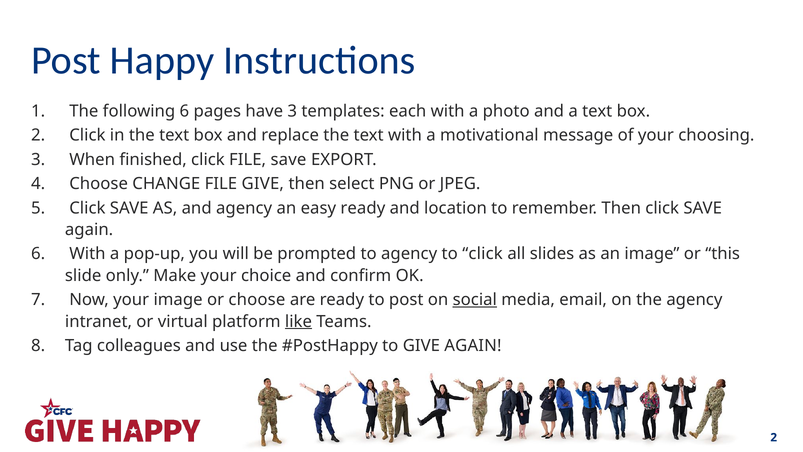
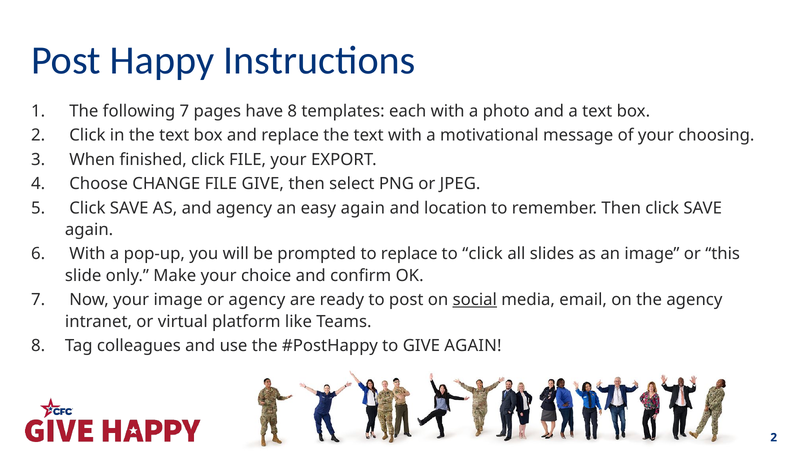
following 6: 6 -> 7 (184, 111)
have 3: 3 -> 8 (292, 111)
FILE save: save -> your (289, 160)
easy ready: ready -> again (363, 208)
to agency: agency -> replace (409, 254)
or choose: choose -> agency (257, 300)
like underline: present -> none (298, 321)
